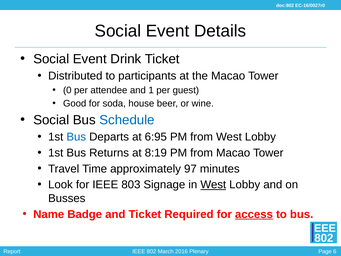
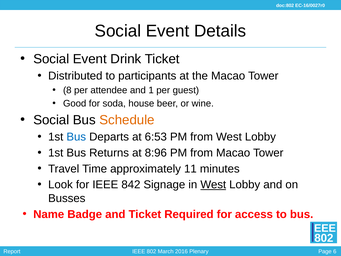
0: 0 -> 8 (67, 90)
Schedule colour: blue -> orange (127, 120)
6:95: 6:95 -> 6:53 (156, 137)
8:19: 8:19 -> 8:96 (156, 153)
97: 97 -> 11 (190, 169)
803: 803 -> 842 (131, 185)
access underline: present -> none (254, 214)
